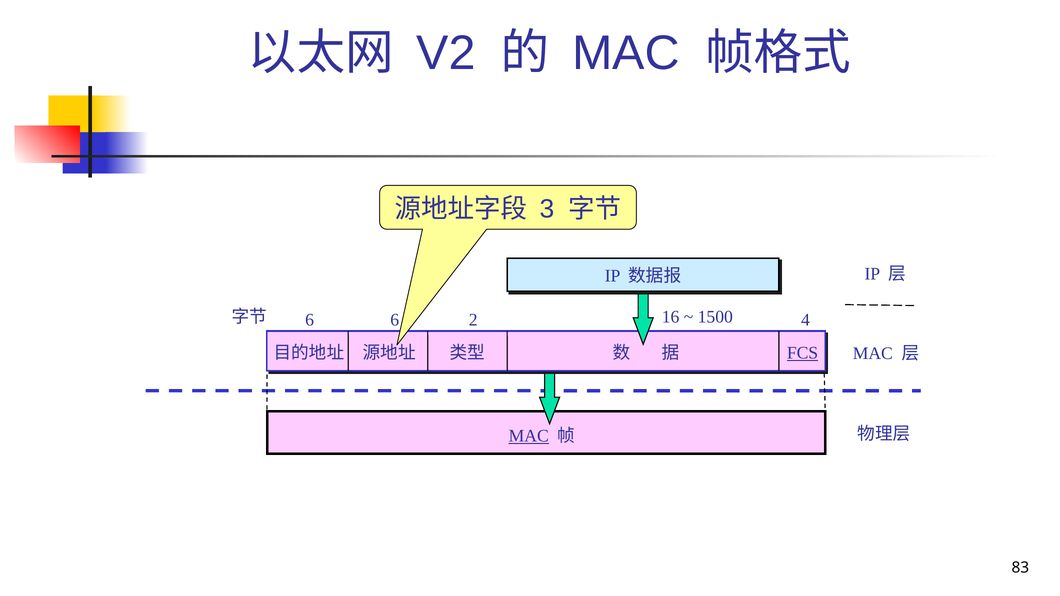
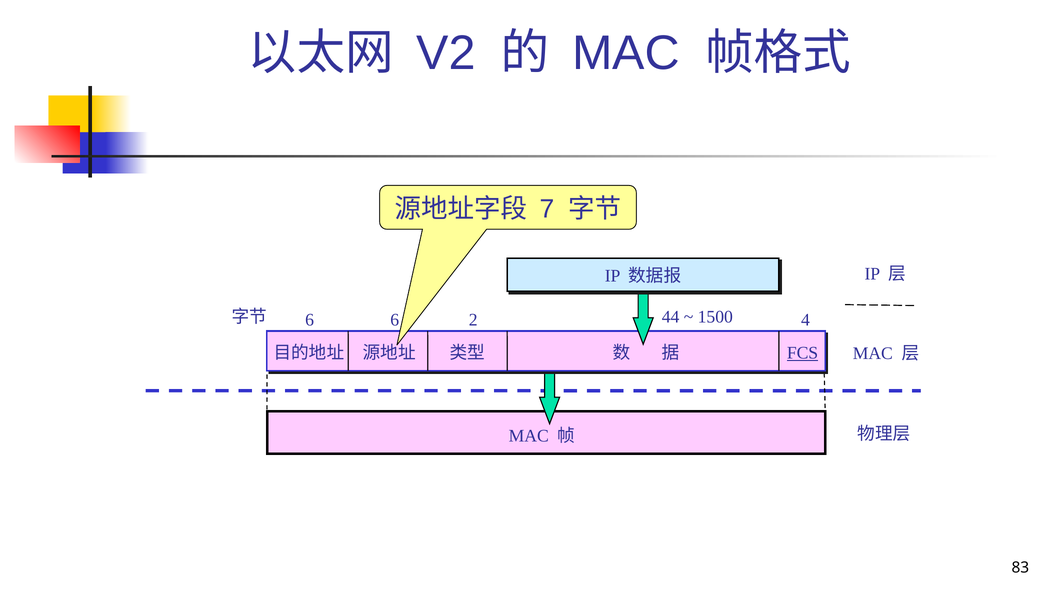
3: 3 -> 7 (547, 209)
16: 16 -> 44 (671, 317)
MAC underline: present -> none (529, 436)
